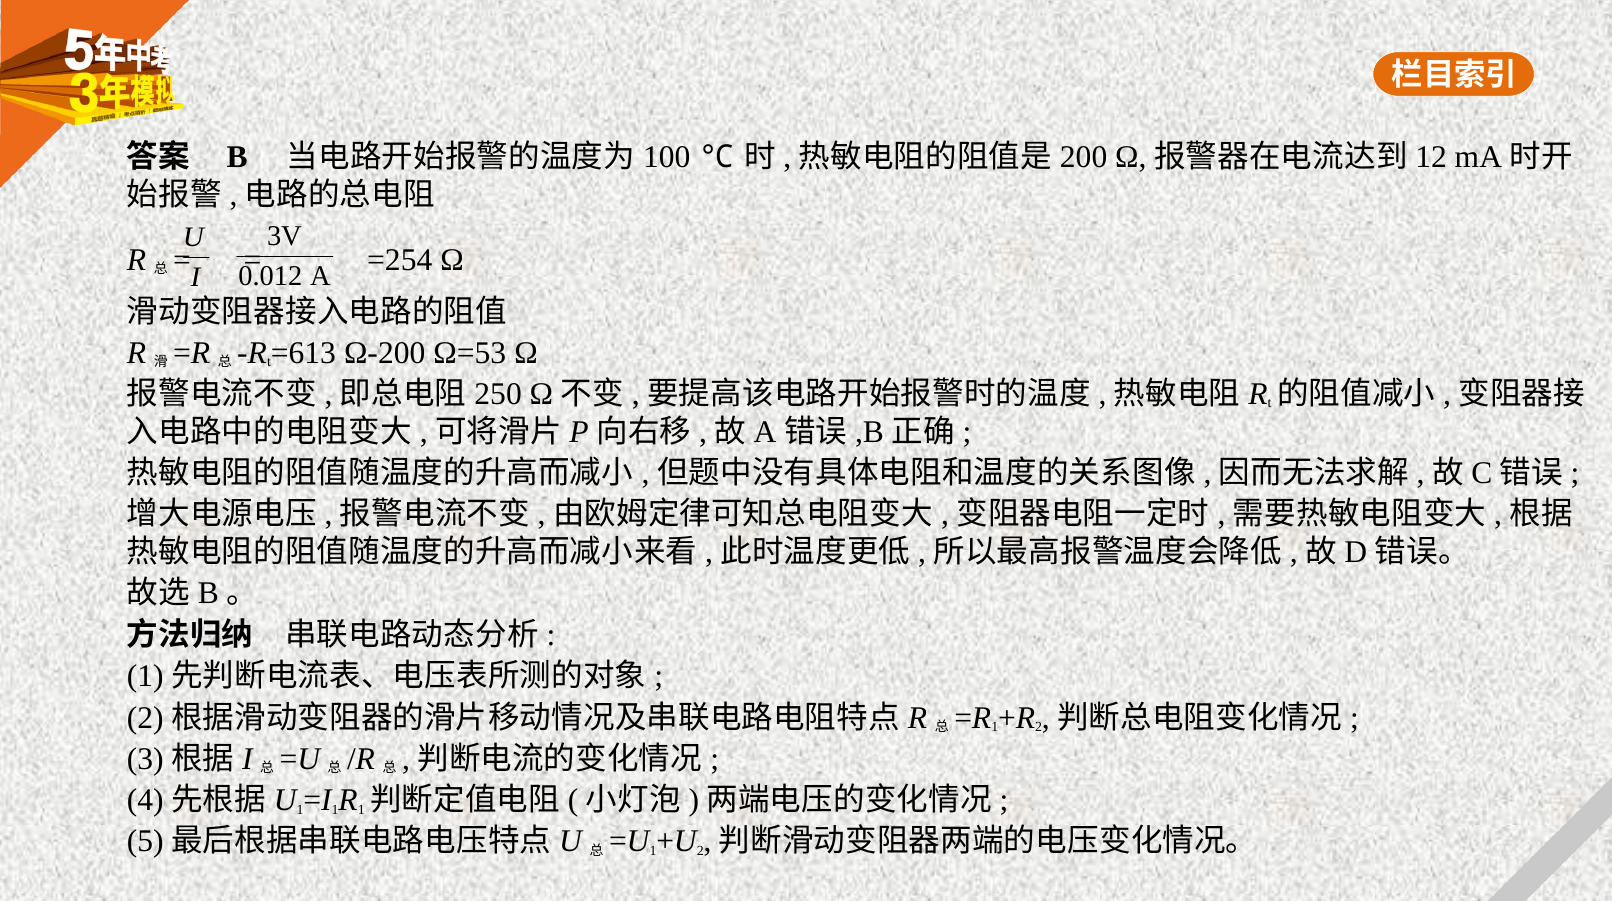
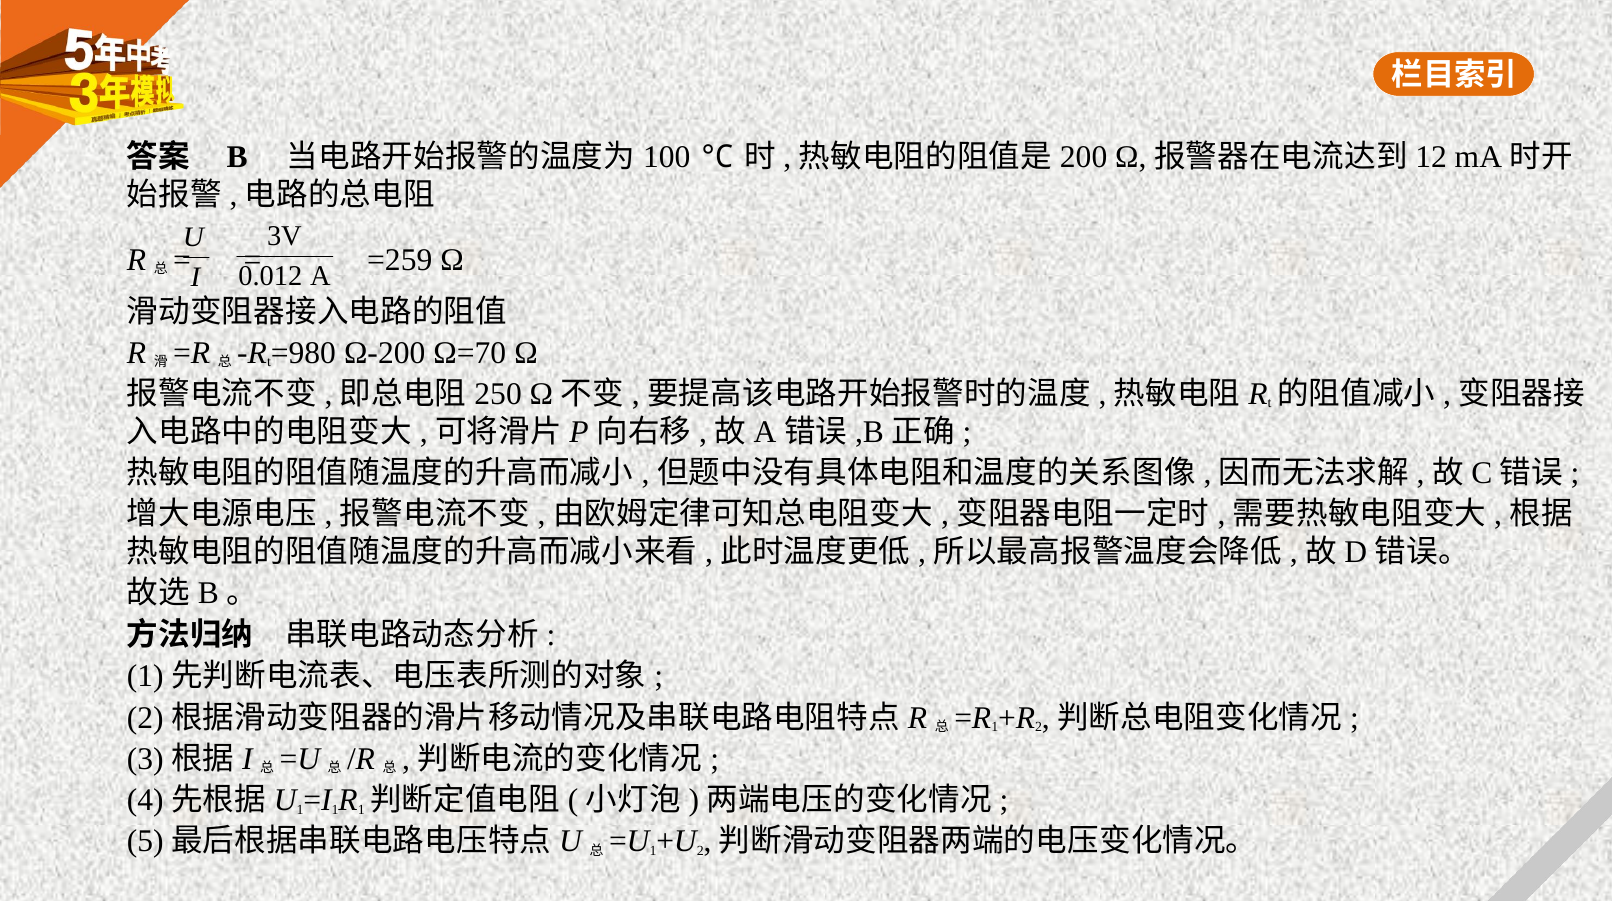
=254: =254 -> =259 (400, 260)
=613: =613 -> =980 (303, 353)
Ω=53: Ω=53 -> Ω=70 (470, 353)
